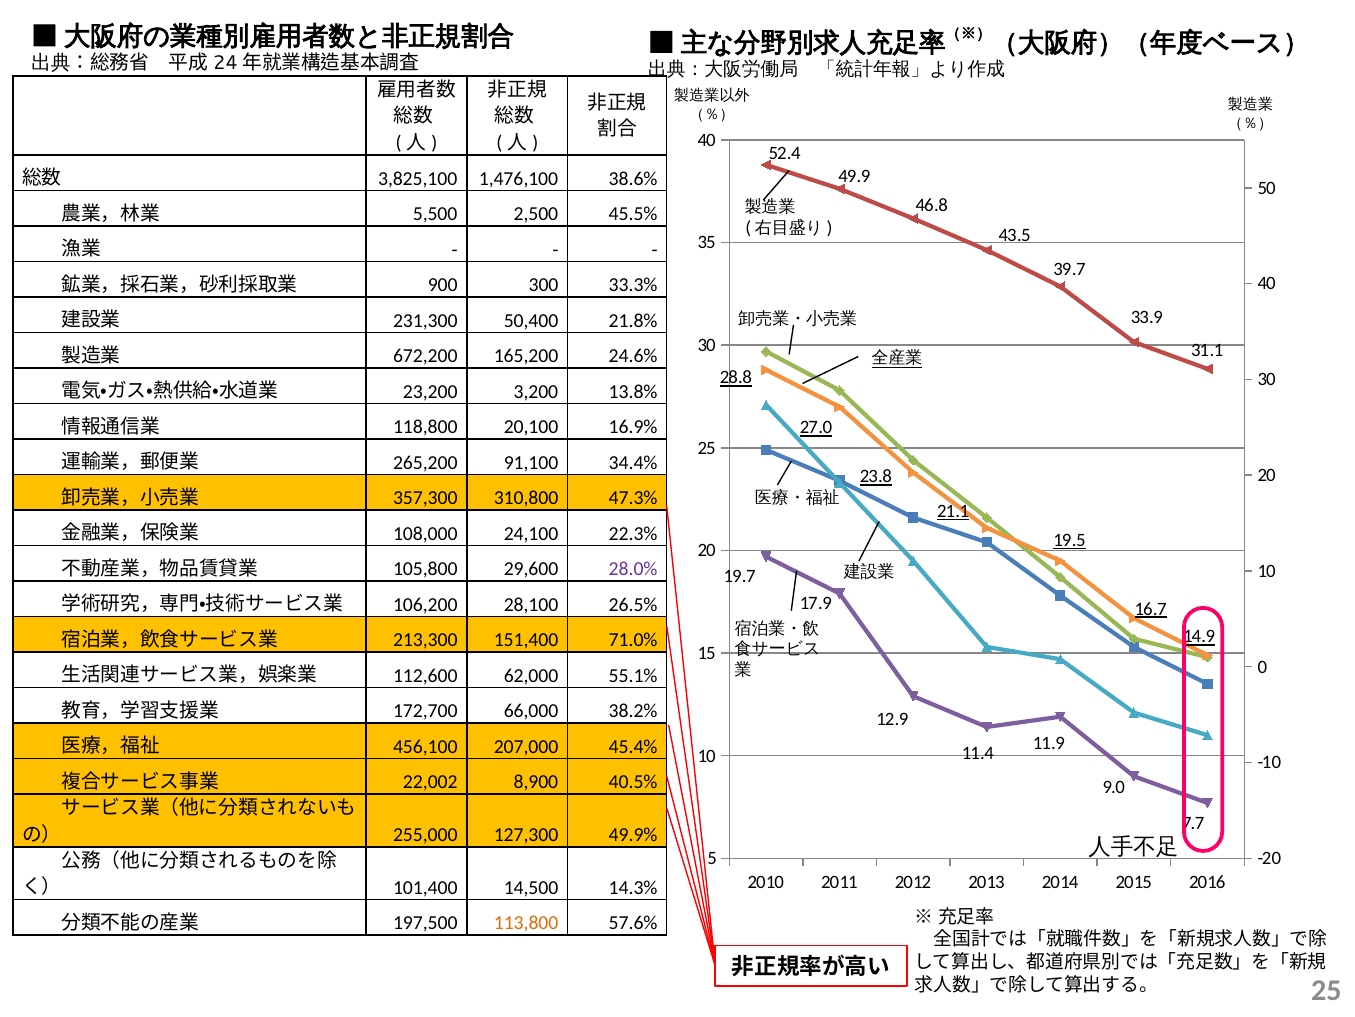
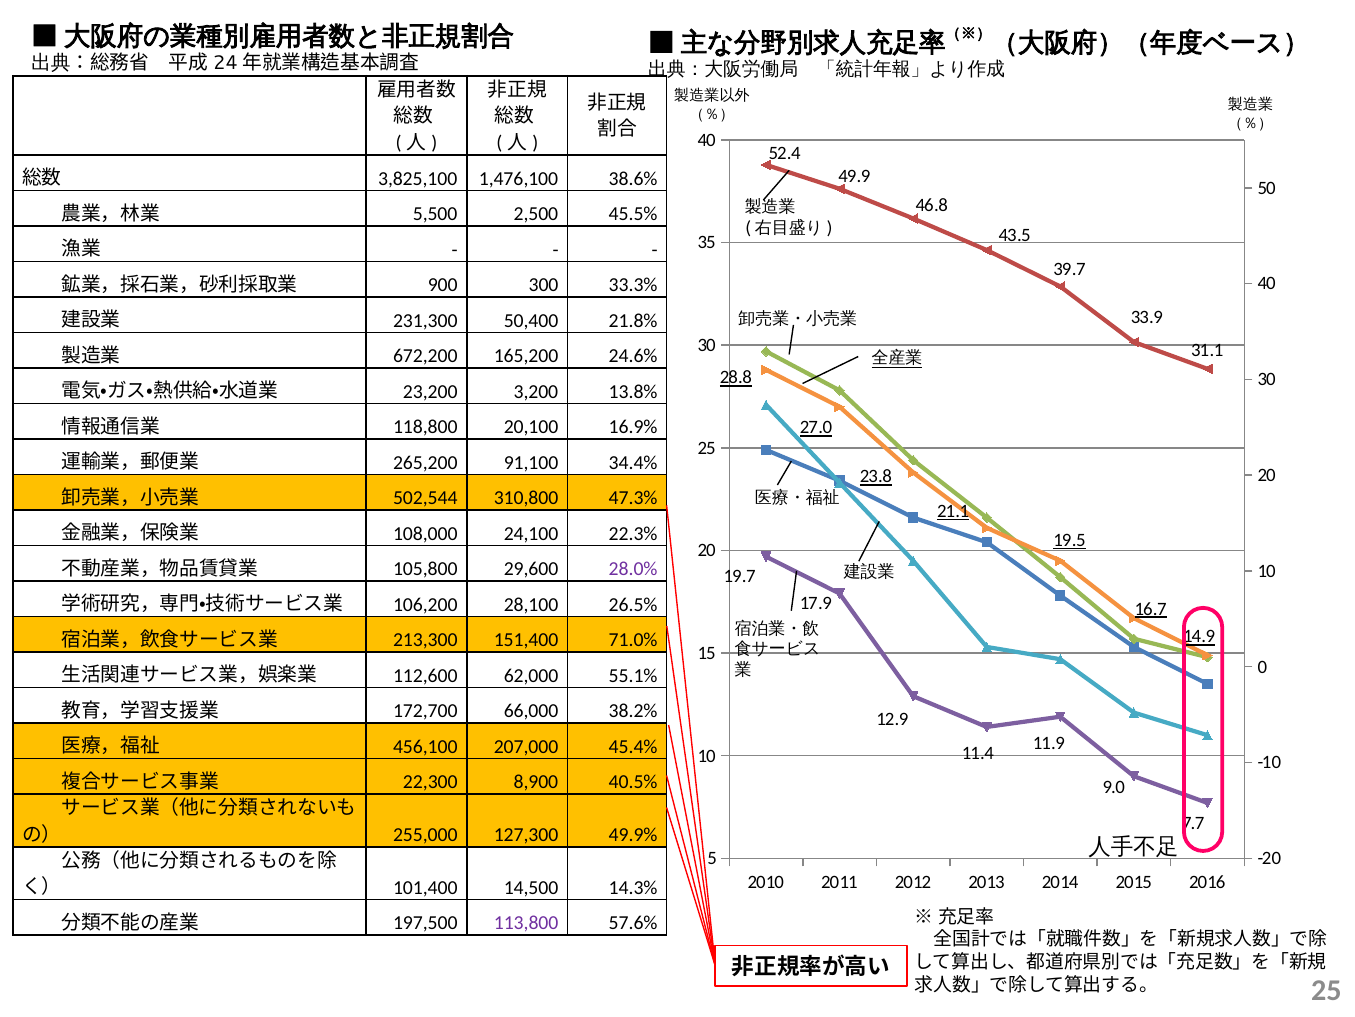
357,300: 357,300 -> 502,544 (425, 498)
22,002: 22,002 -> 22,300 (430, 782)
113,800 colour: orange -> purple (526, 923)
